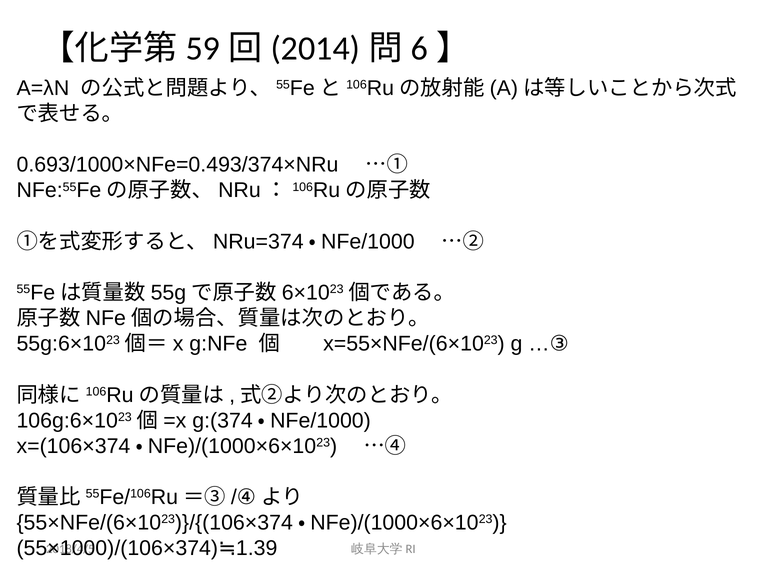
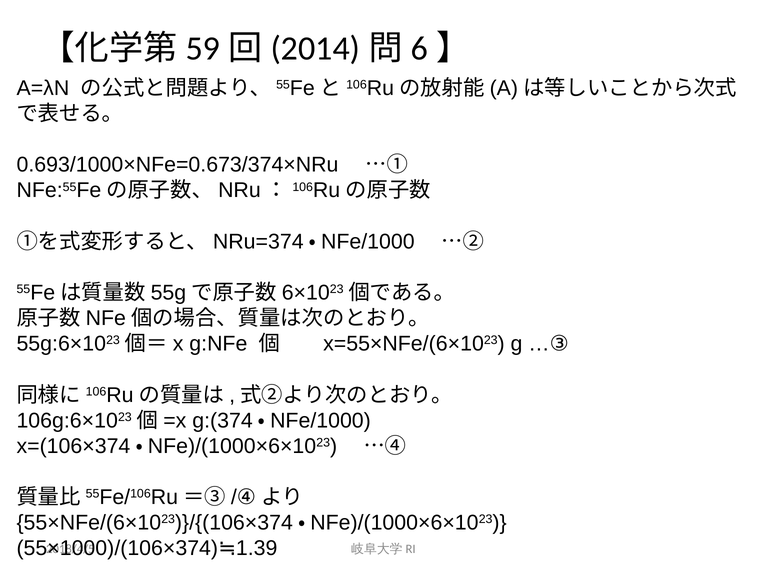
0.693/1000×NFe=0.493/374×NRu: 0.693/1000×NFe=0.493/374×NRu -> 0.693/1000×NFe=0.673/374×NRu (178, 165)
